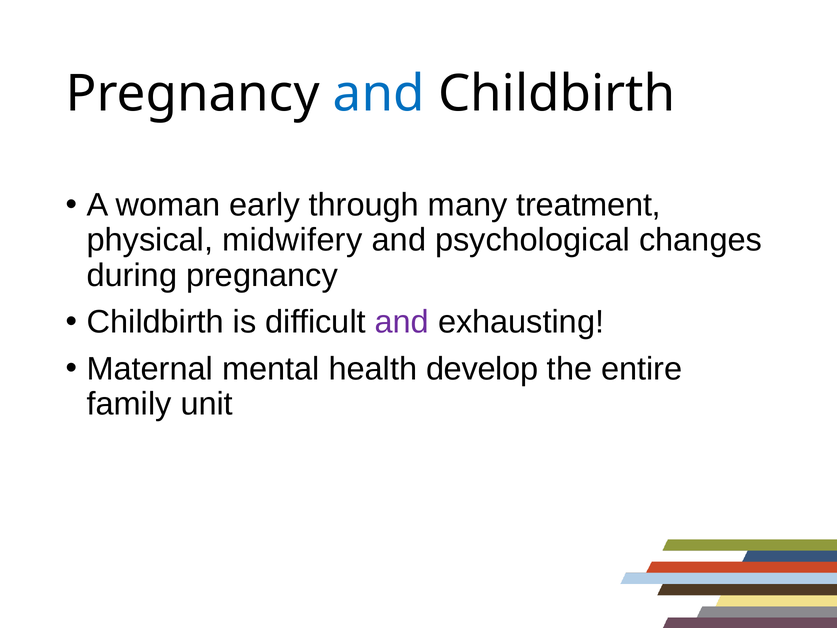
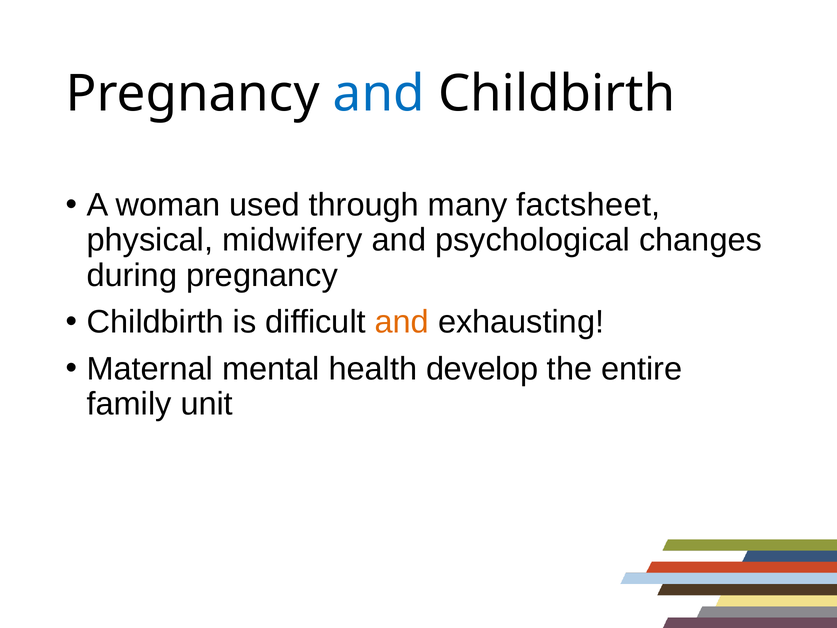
early: early -> used (265, 205)
treatment: treatment -> factsheet (588, 205)
and colour: purple -> orange (402, 322)
